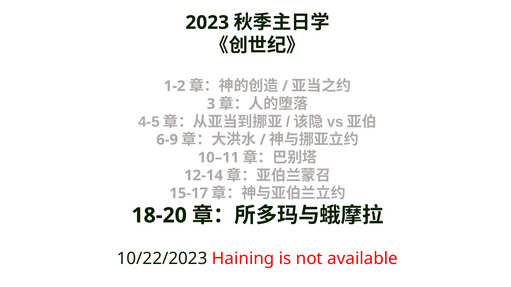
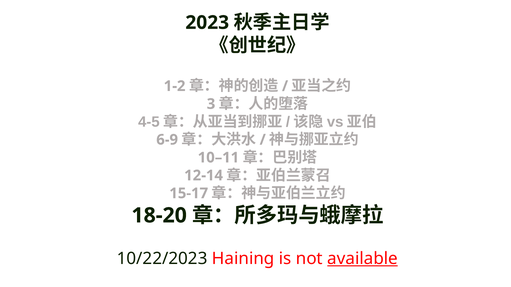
available underline: none -> present (363, 259)
